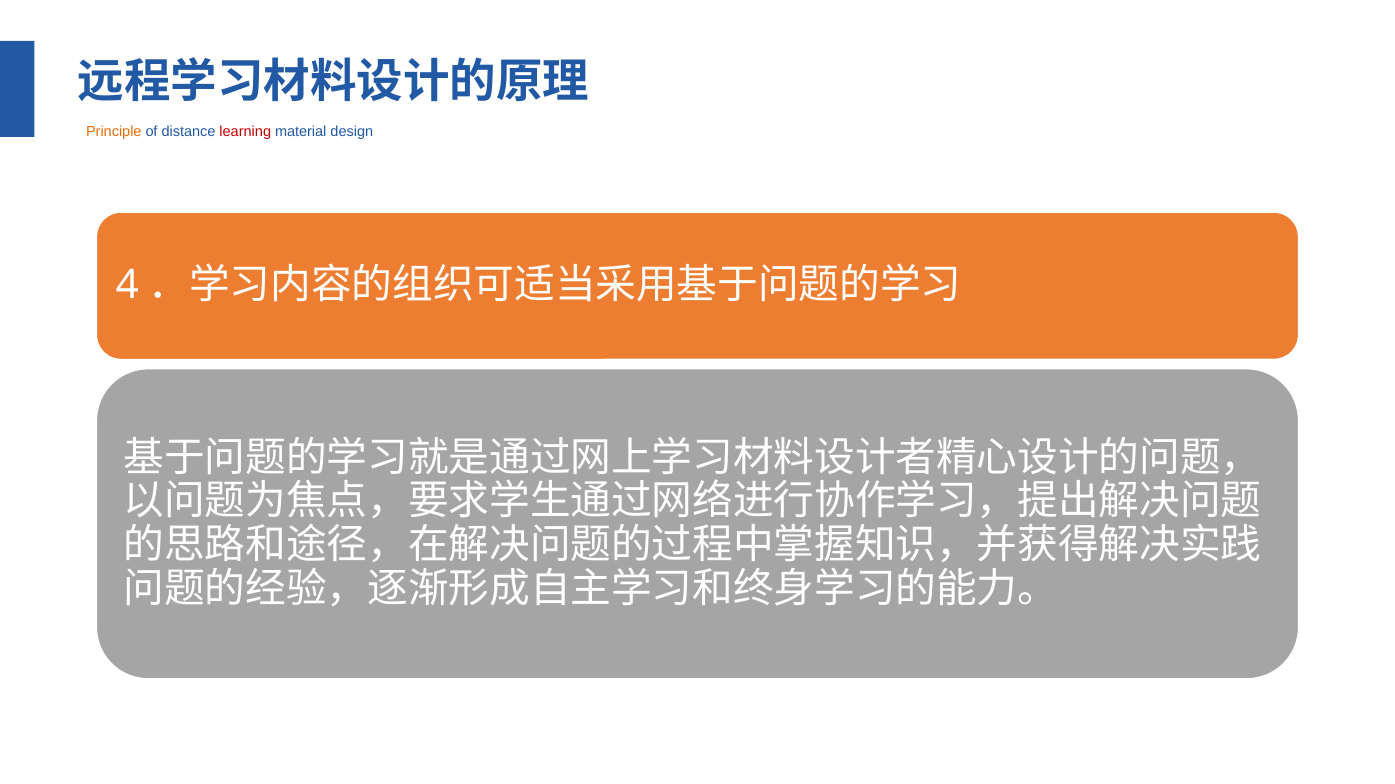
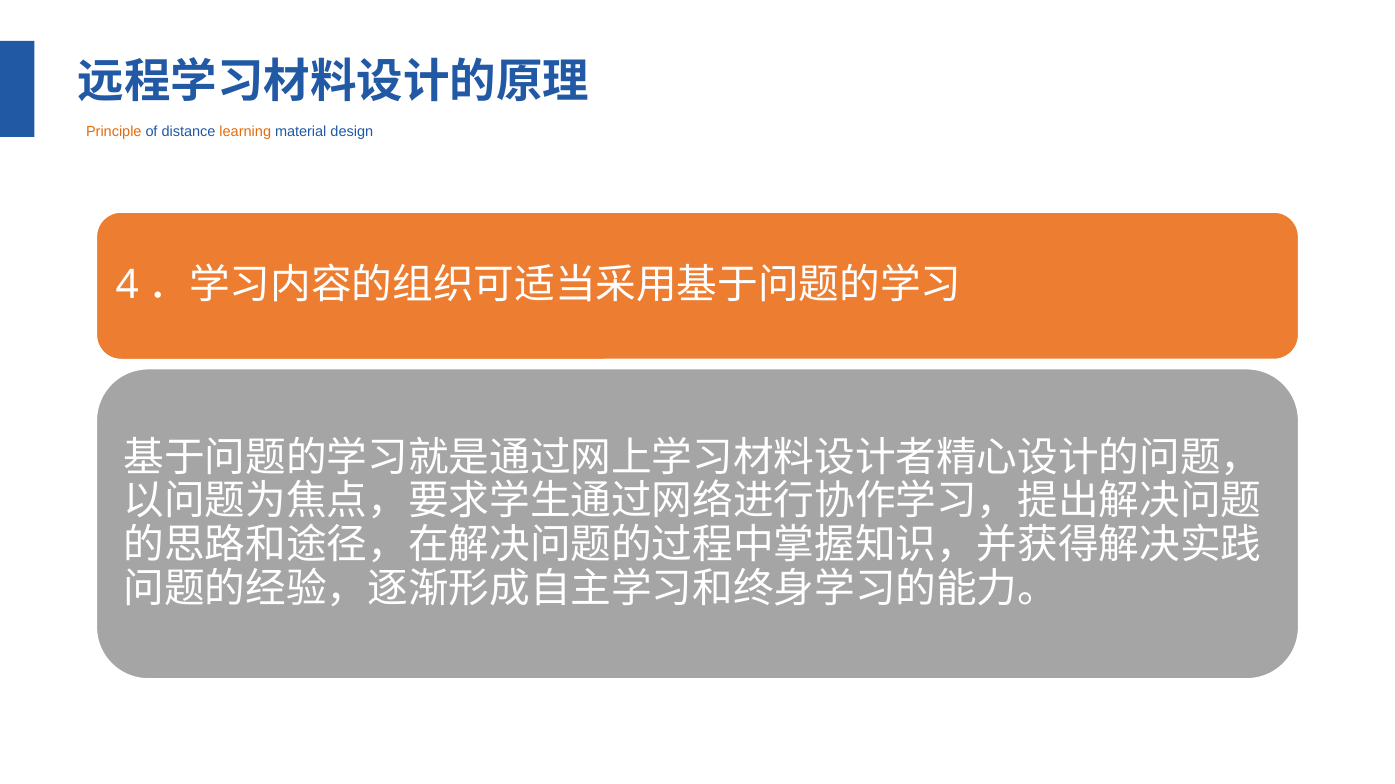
learning colour: red -> orange (245, 132)
